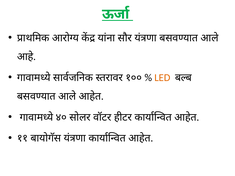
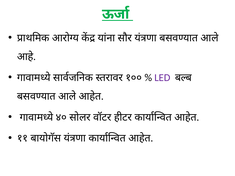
LED colour: orange -> purple (162, 78)
